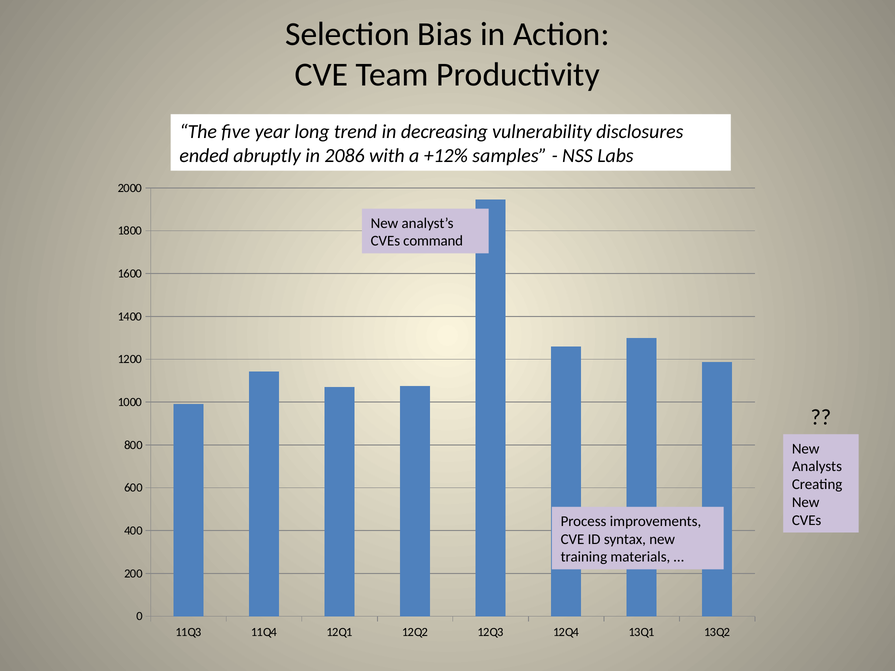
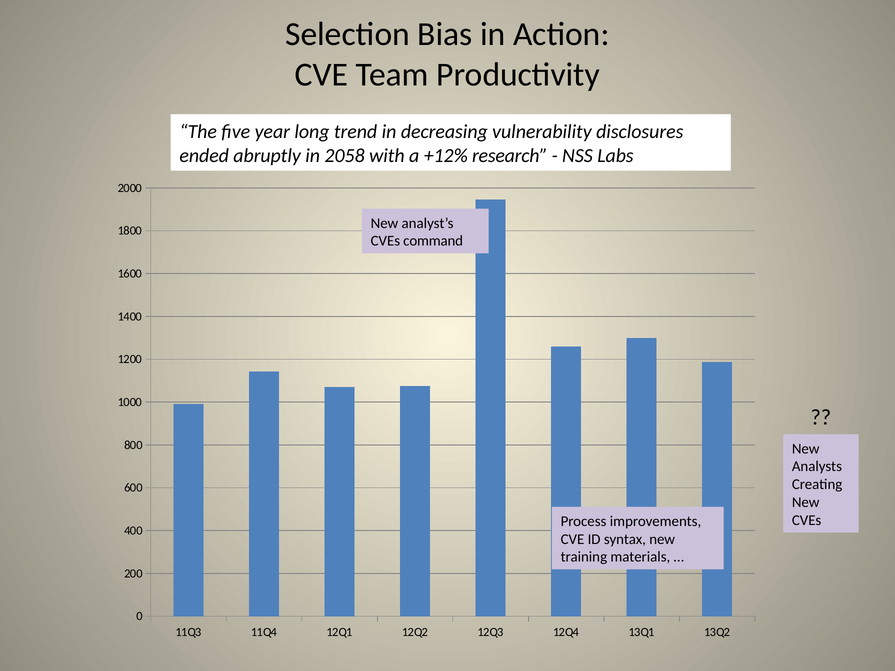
2086: 2086 -> 2058 (345, 156)
samples: samples -> research (510, 156)
